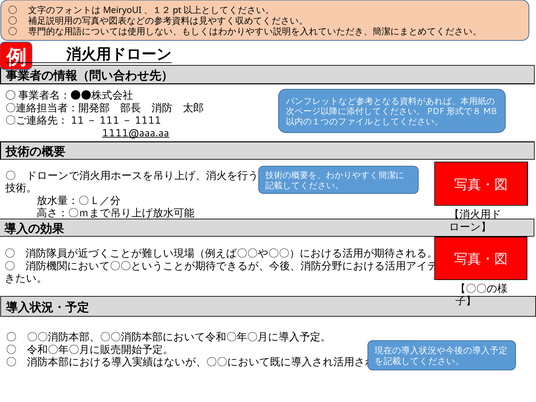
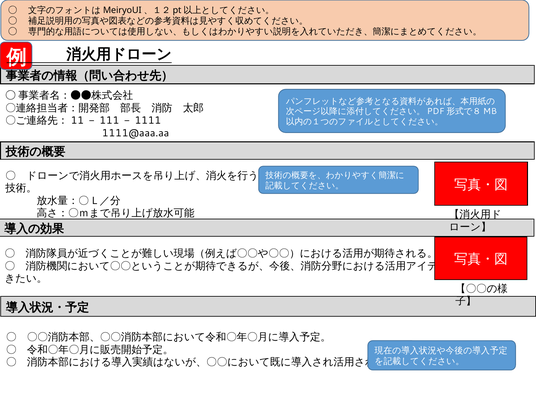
1111@aaa.aa underline: present -> none (136, 133)
